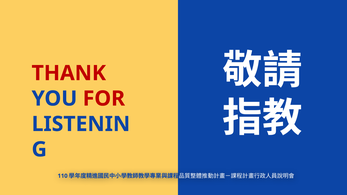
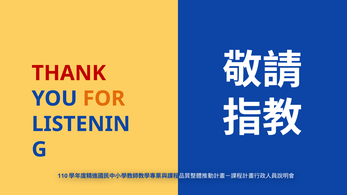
FOR colour: red -> orange (104, 99)
